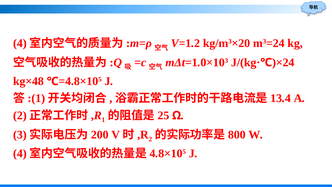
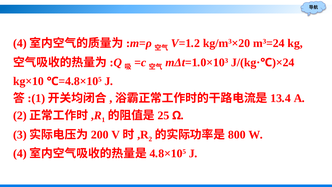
kg×48: kg×48 -> kg×10 (28, 81)
